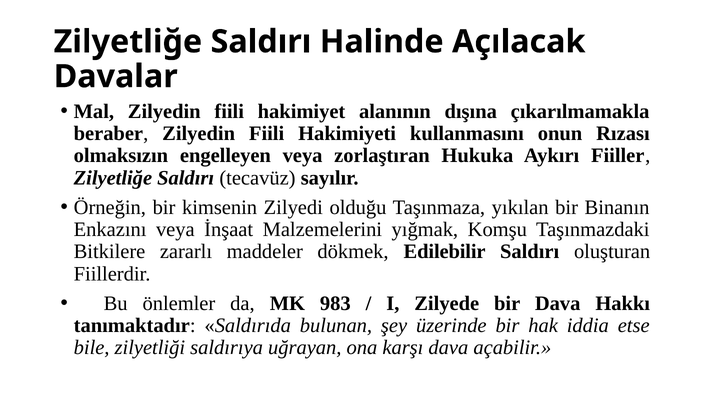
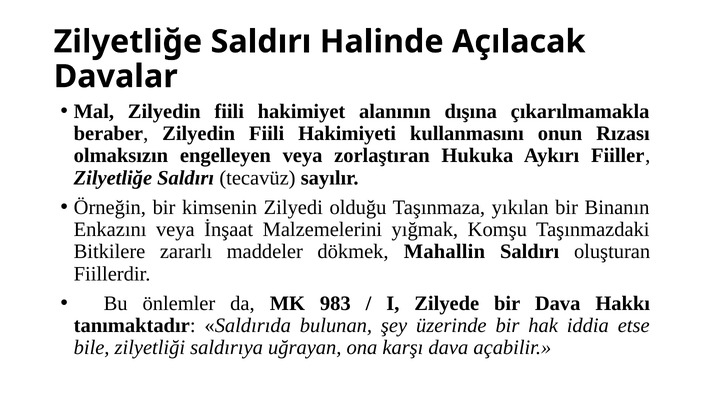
Edilebilir: Edilebilir -> Mahallin (444, 252)
